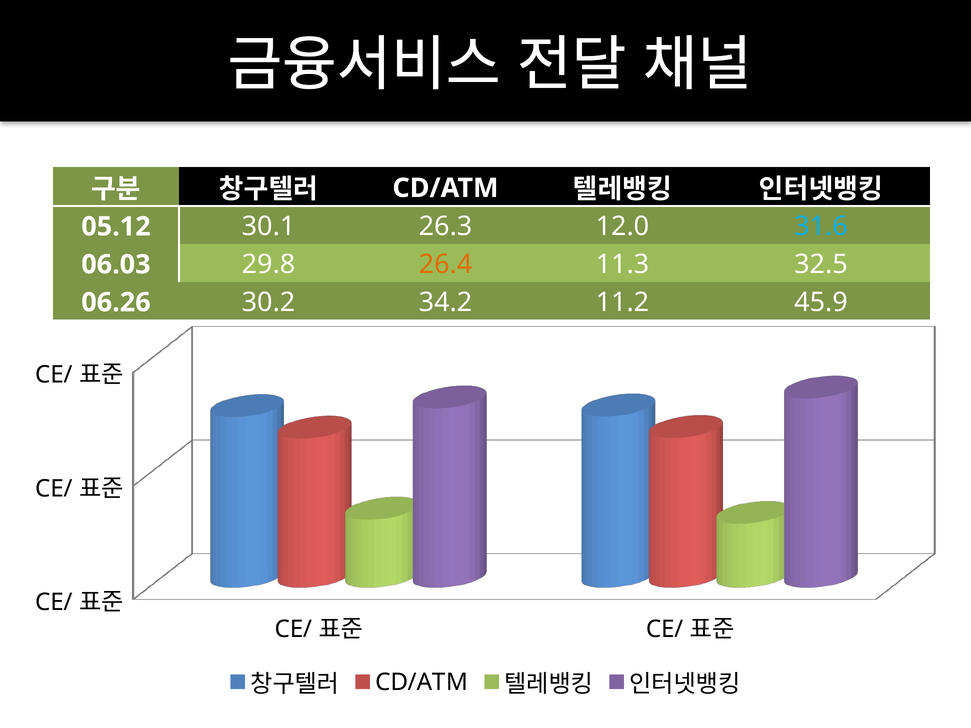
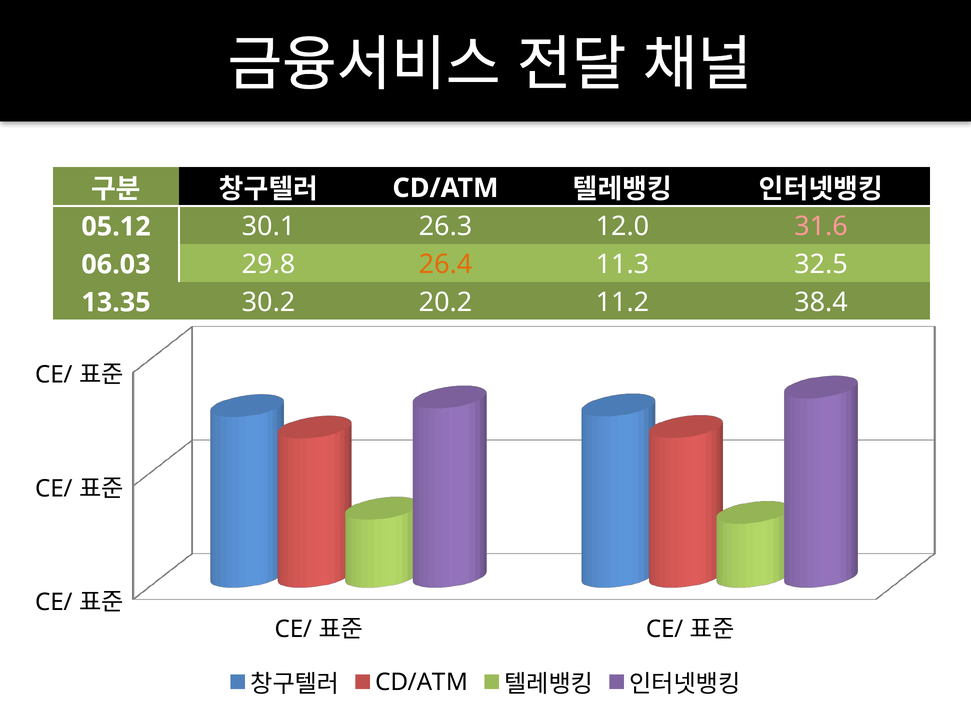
31.6 colour: light blue -> pink (821, 227)
06.26: 06.26 -> 13.35 (116, 303)
34.2: 34.2 -> 20.2 (445, 303)
45.9: 45.9 -> 38.4 (821, 303)
